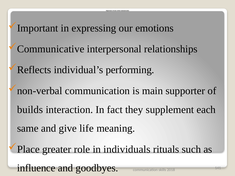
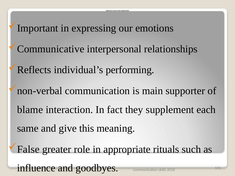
builds: builds -> blame (30, 110)
life: life -> this (87, 129)
Place: Place -> False (28, 149)
individuals: individuals -> appropriate (127, 149)
